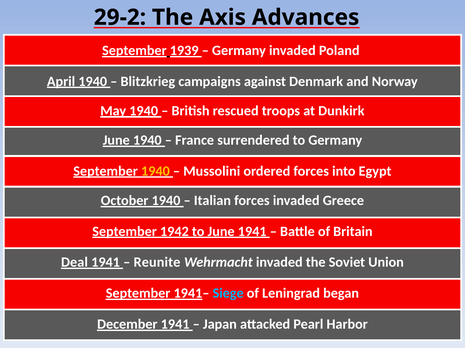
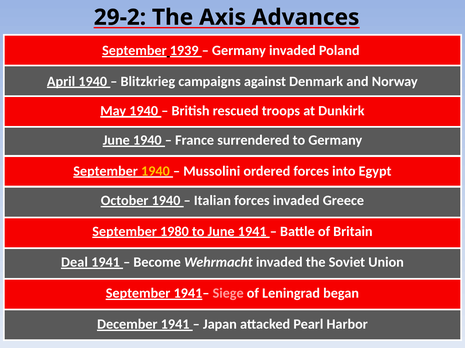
1942: 1942 -> 1980 (174, 232)
Reunite: Reunite -> Become (157, 263)
Siege colour: light blue -> pink (228, 294)
